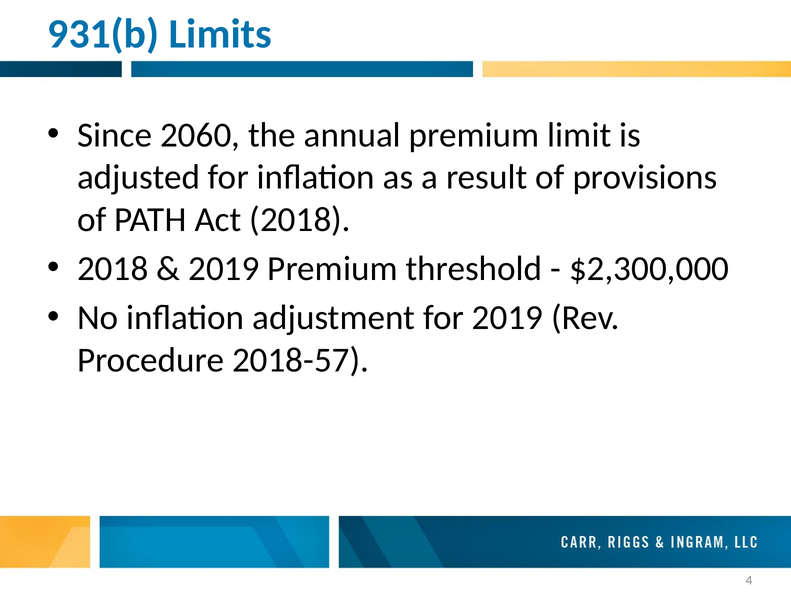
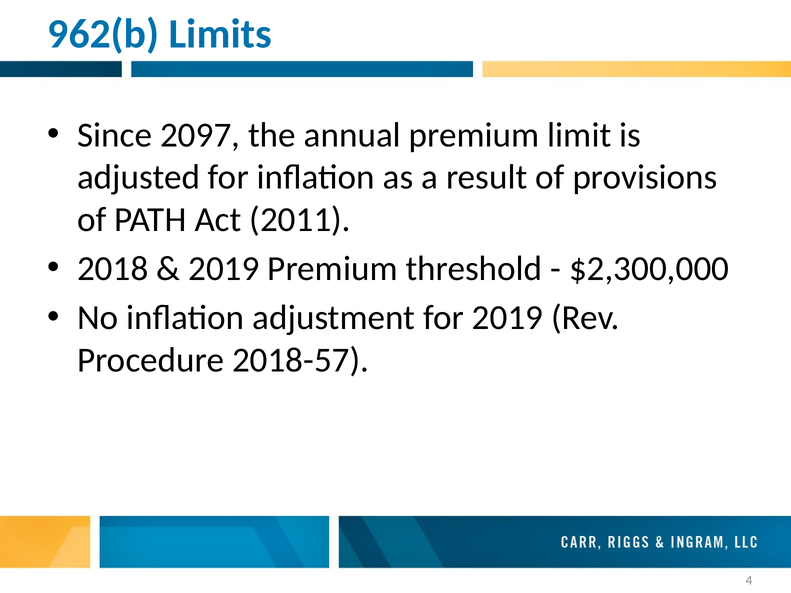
931(b: 931(b -> 962(b (103, 34)
2060: 2060 -> 2097 (200, 135)
Act 2018: 2018 -> 2011 (300, 220)
